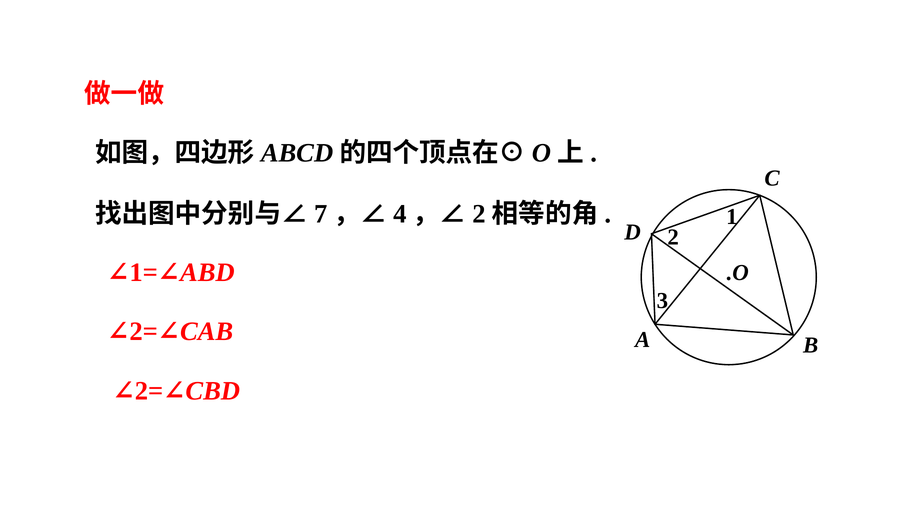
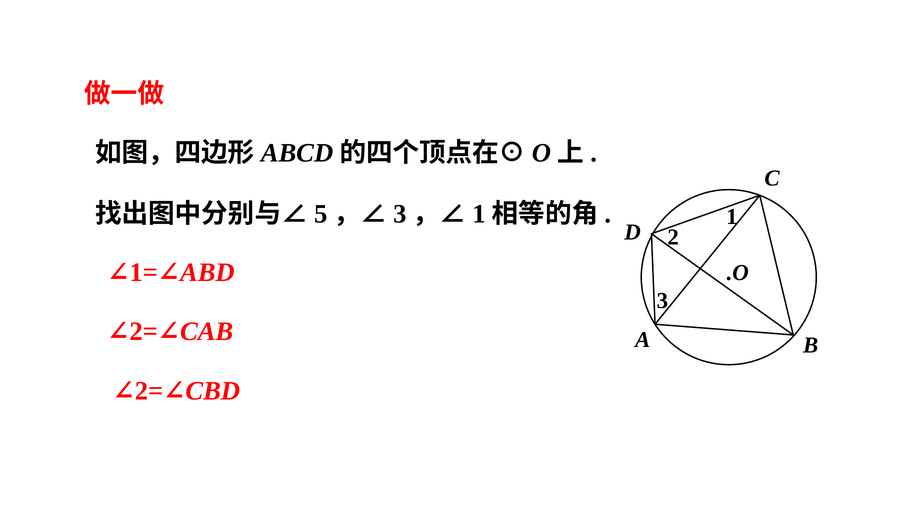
7: 7 -> 5 (321, 214)
4: 4 -> 3 (400, 214)
2: 2 -> 1 (479, 214)
